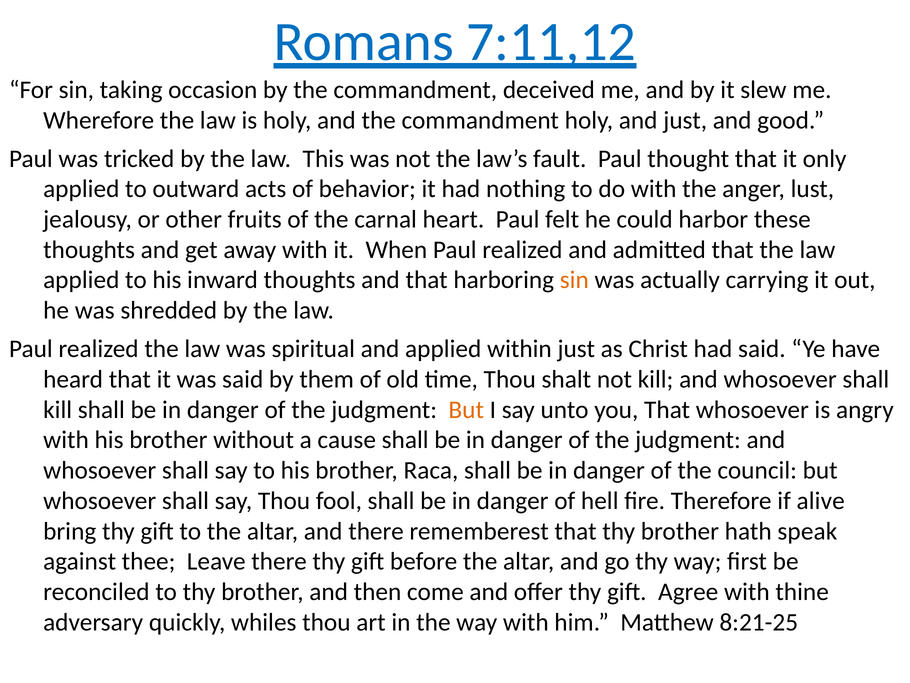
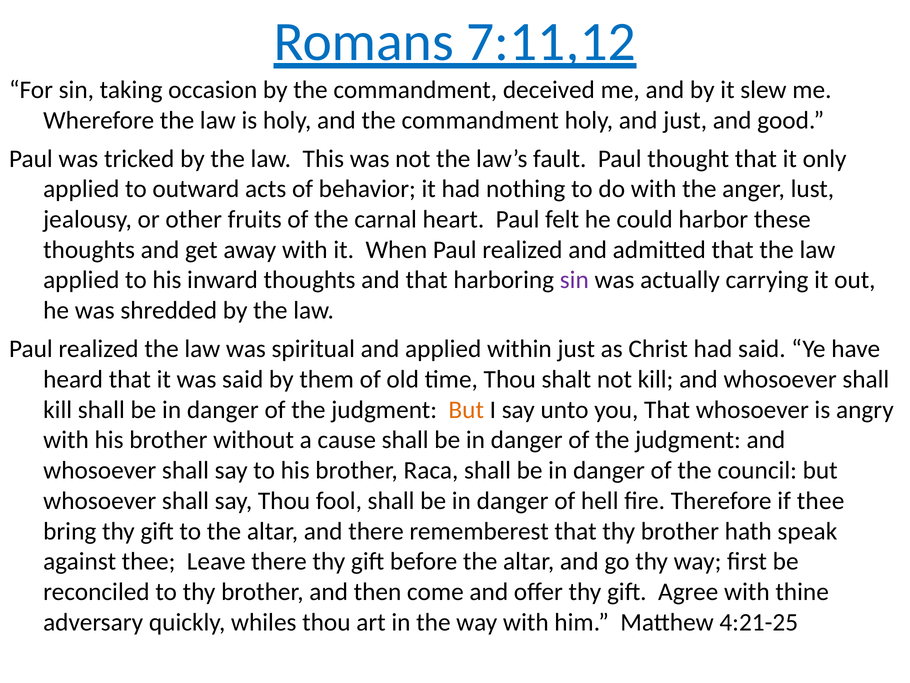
sin colour: orange -> purple (574, 280)
if alive: alive -> thee (821, 500)
8:21-25: 8:21-25 -> 4:21-25 (759, 622)
